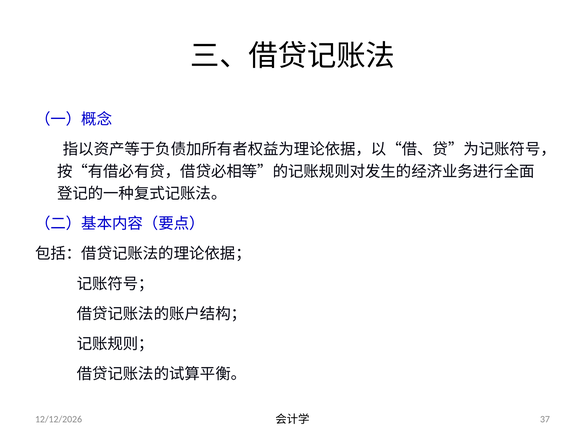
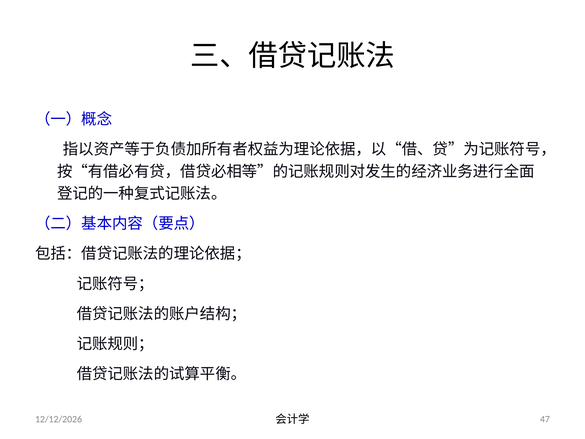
37: 37 -> 47 (545, 419)
